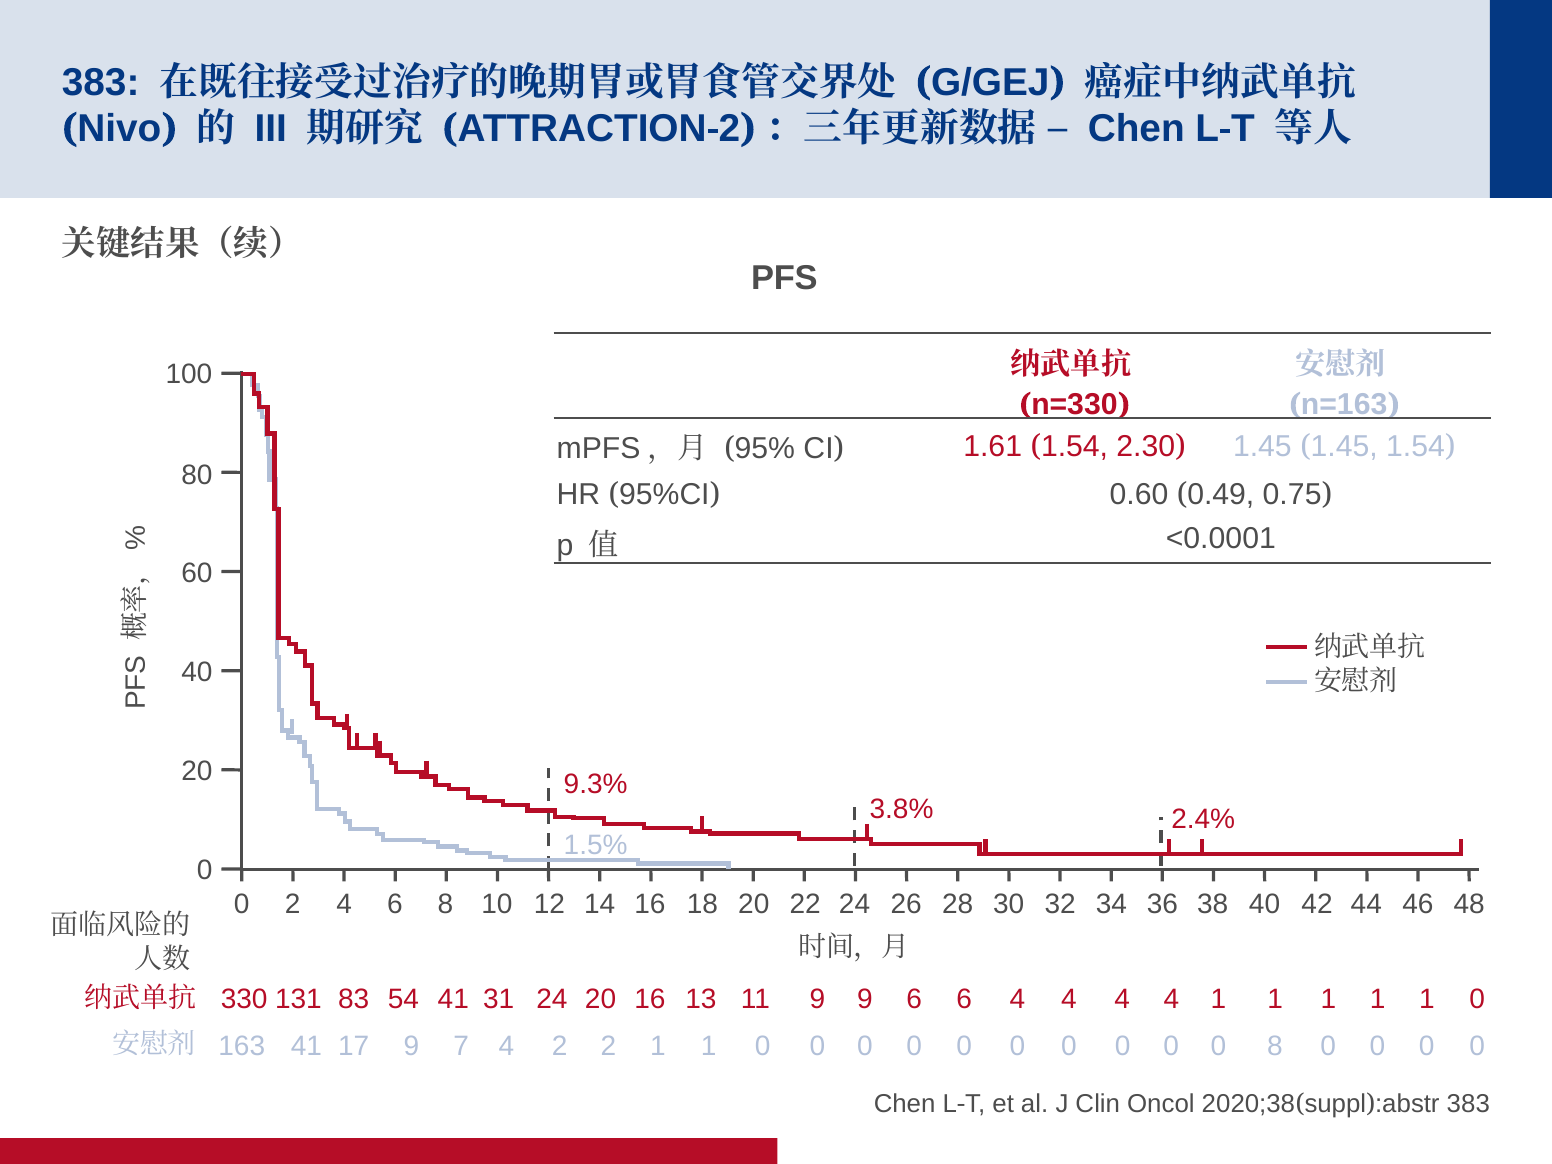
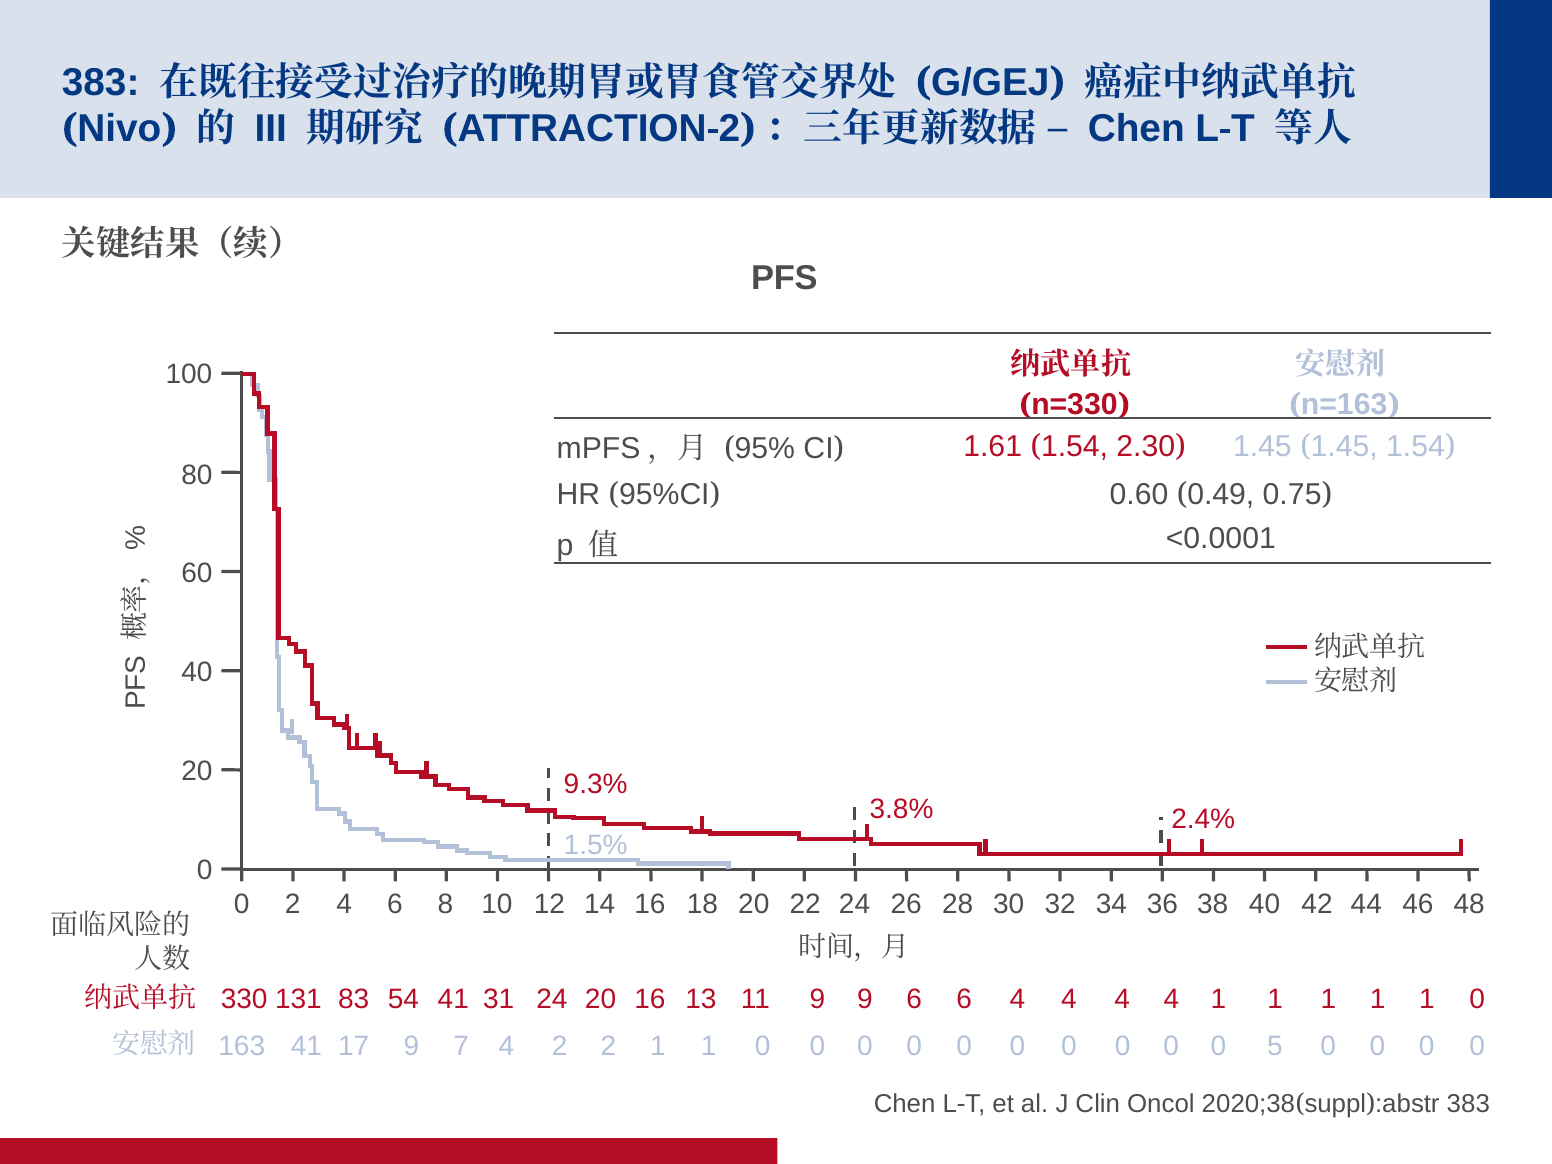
0 8: 8 -> 5 (1275, 1046)
